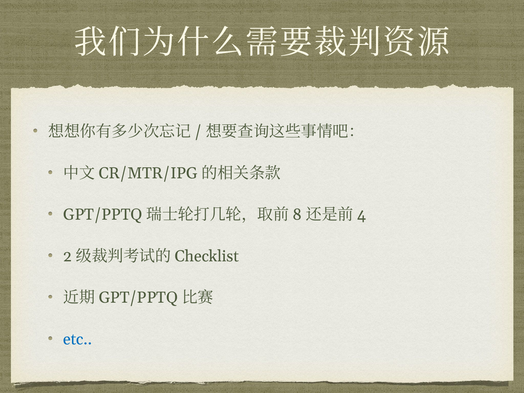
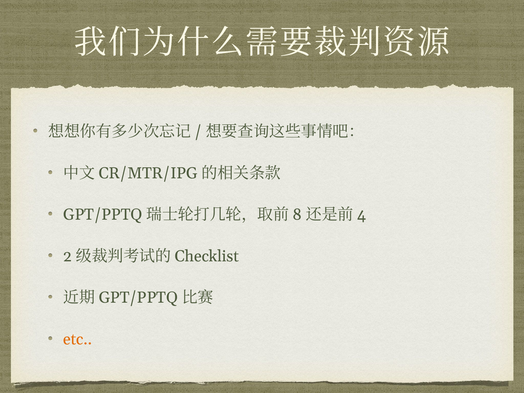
etc colour: blue -> orange (78, 339)
